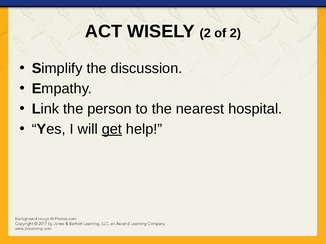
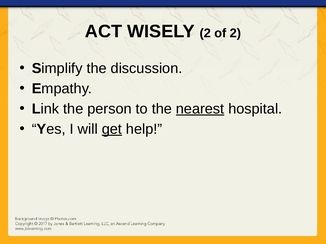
nearest underline: none -> present (200, 109)
